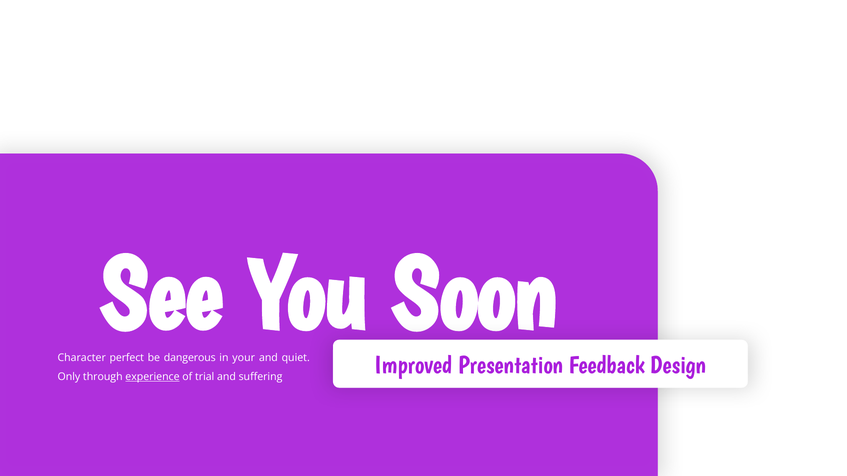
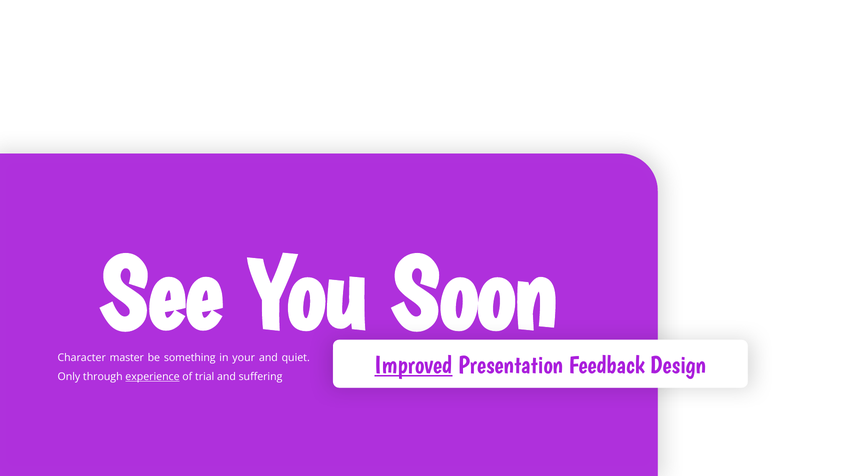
perfect: perfect -> master (127, 358)
dangerous: dangerous -> something (190, 358)
Improved underline: none -> present (413, 366)
